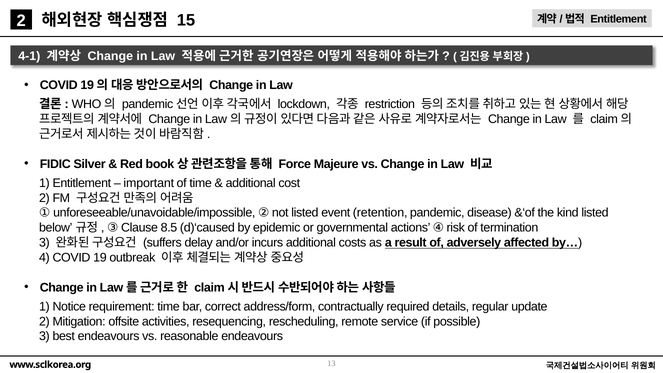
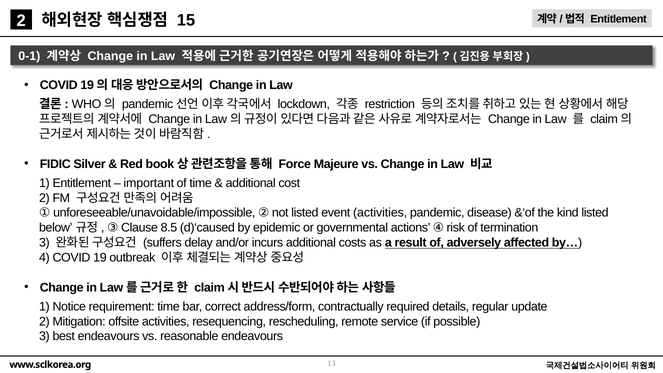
4-1: 4-1 -> 0-1 (29, 56)
event retention: retention -> activities (380, 213)
